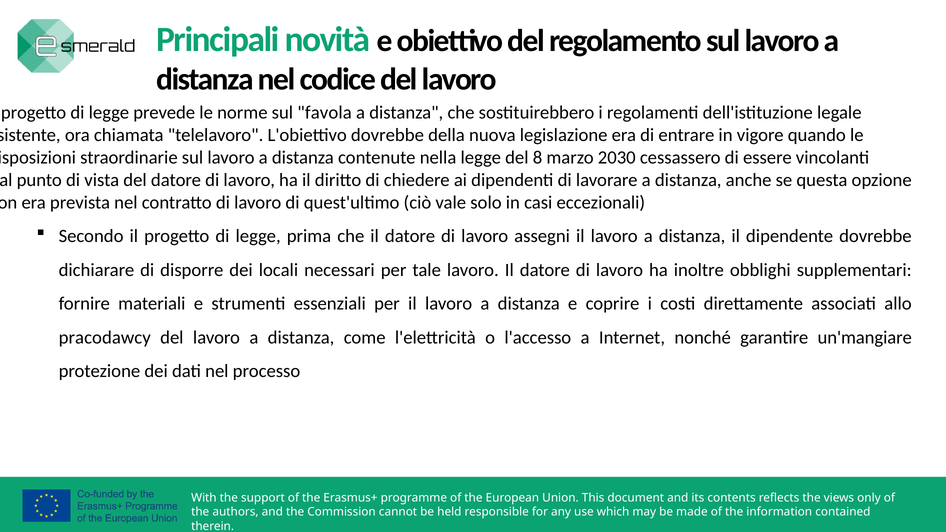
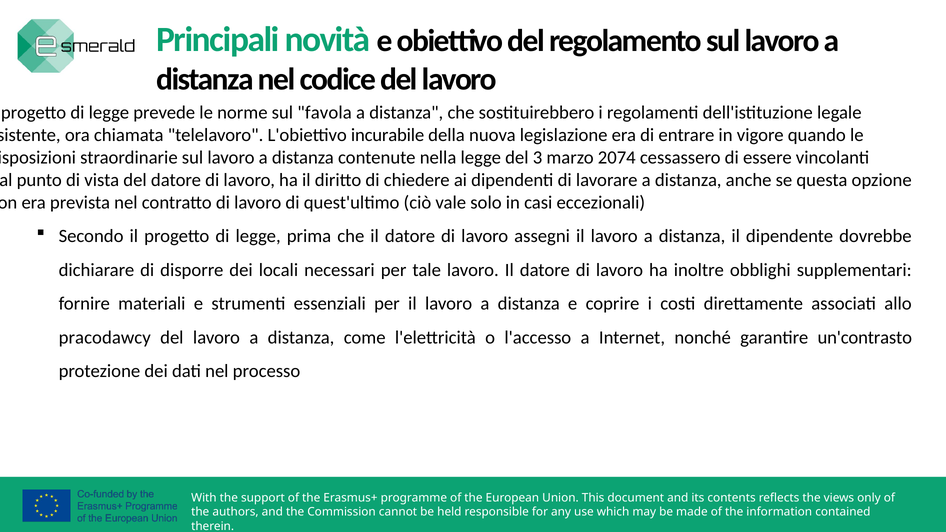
L'obiettivo dovrebbe: dovrebbe -> incurabile (388, 135)
8: 8 -> 3 (538, 158)
2030: 2030 -> 2074 (617, 158)
un'mangiare: un'mangiare -> un'contrasto (865, 337)
